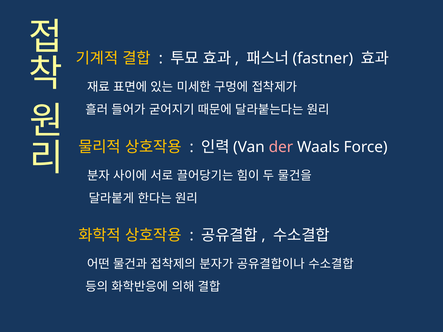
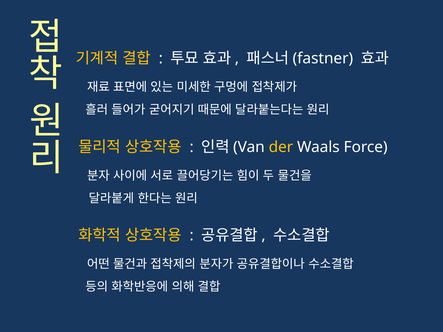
der colour: pink -> yellow (281, 147)
